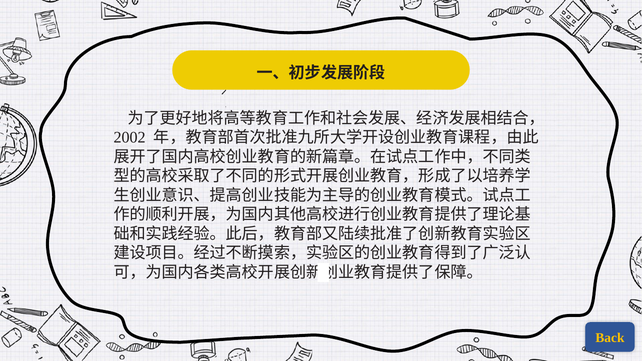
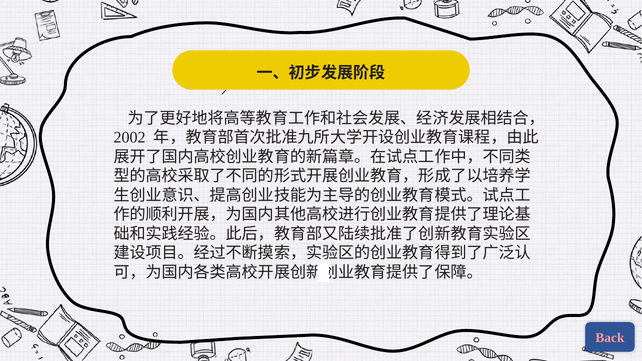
Back colour: yellow -> pink (610, 338)
